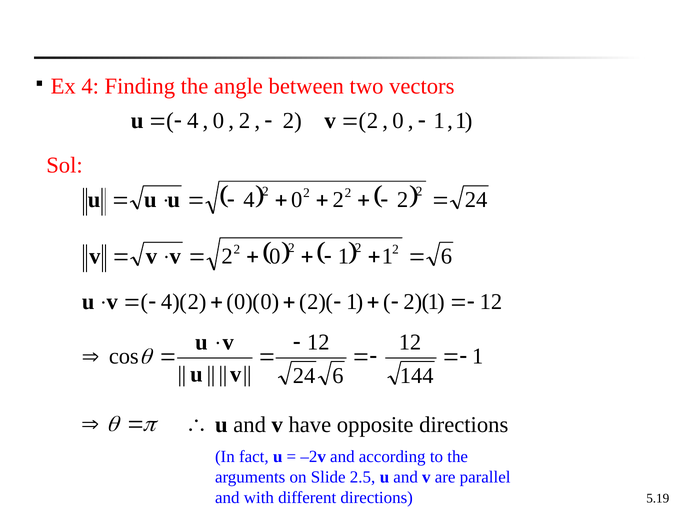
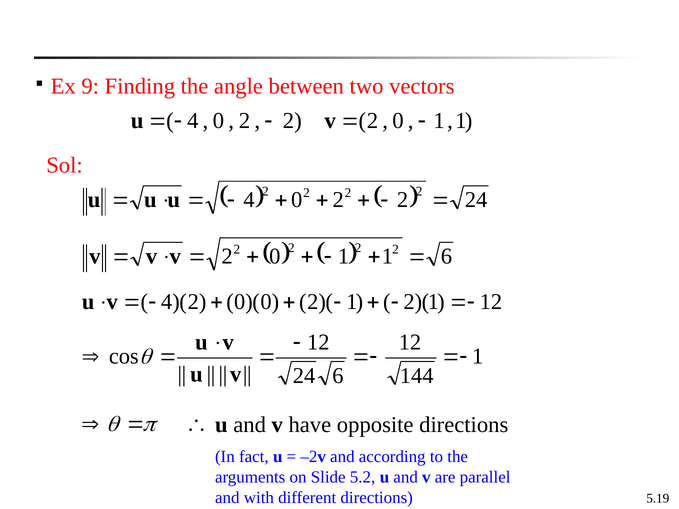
Ex 4: 4 -> 9 (90, 86)
2.5: 2.5 -> 5.2 (363, 477)
